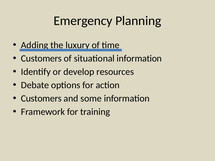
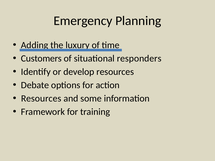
situational information: information -> responders (139, 58)
Customers: Customers -> Resources (41, 99)
